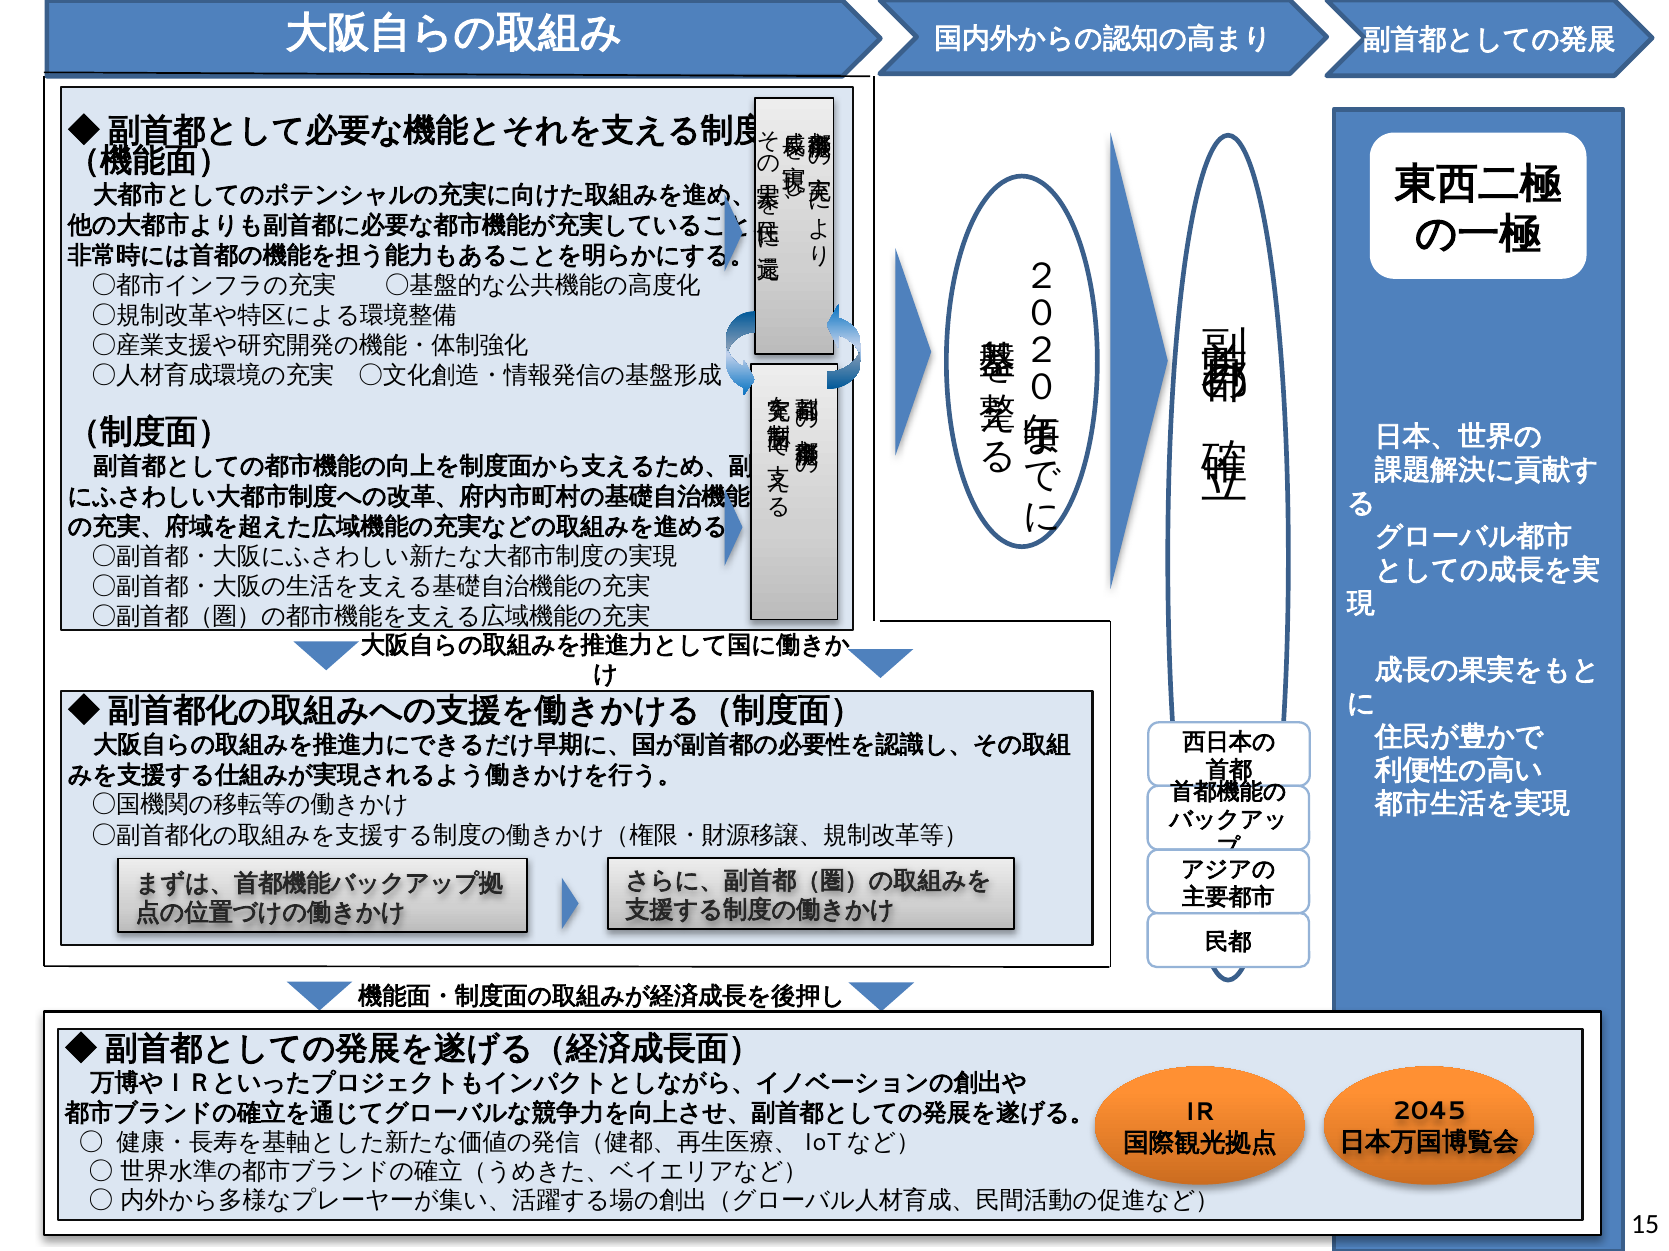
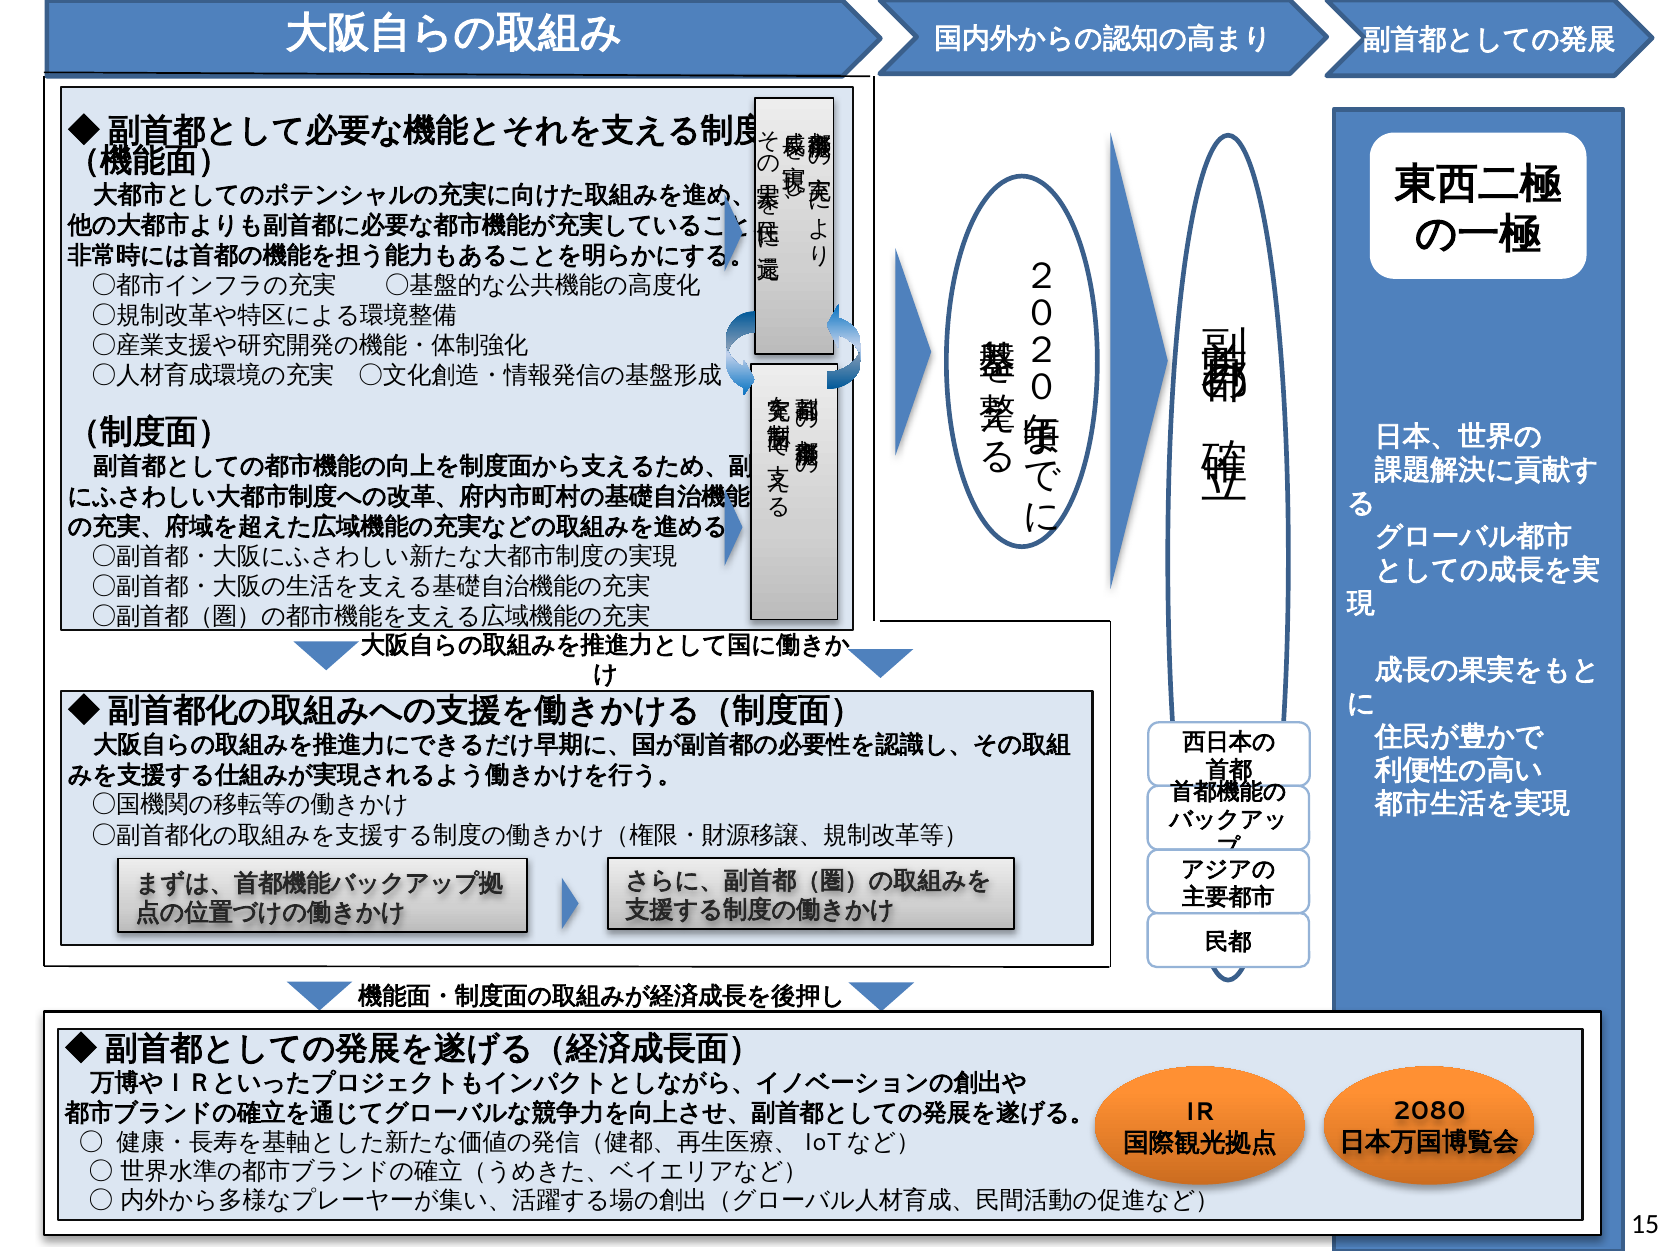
2045: 2045 -> 2080 (1429, 1112)
